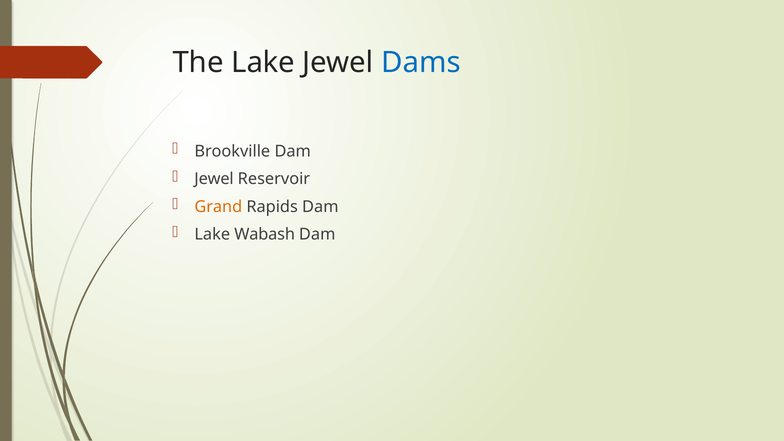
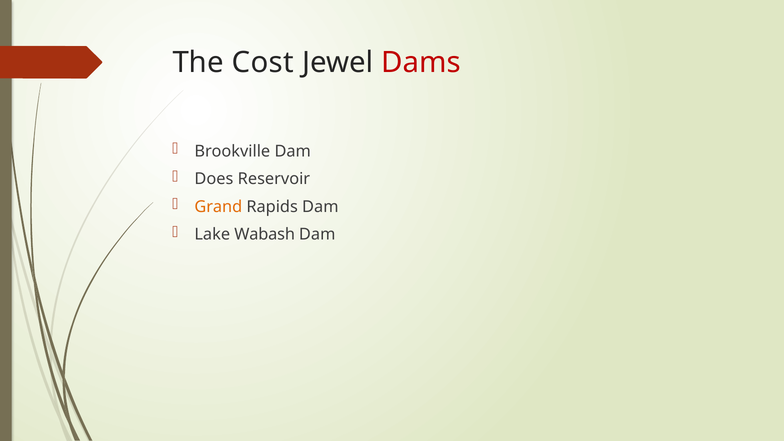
The Lake: Lake -> Cost (263, 63)
Dams colour: blue -> red (421, 63)
Jewel: Jewel -> Does (214, 179)
